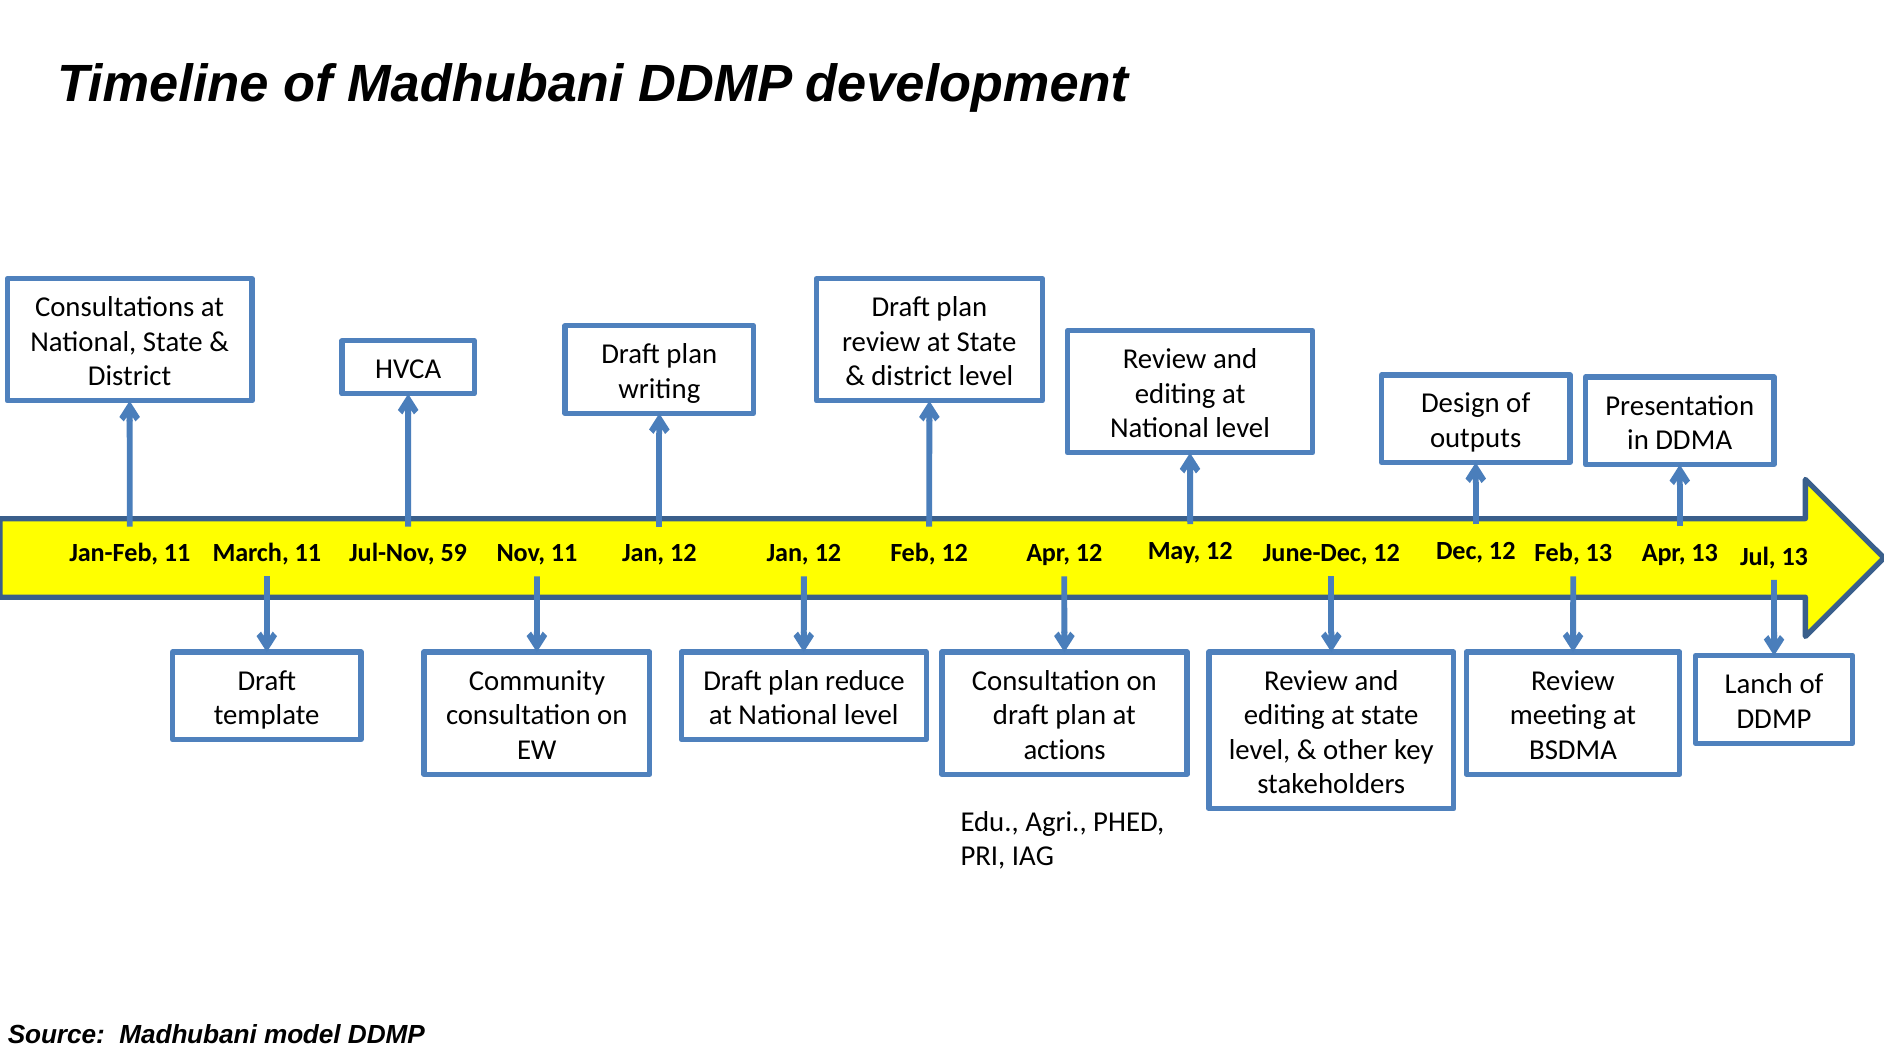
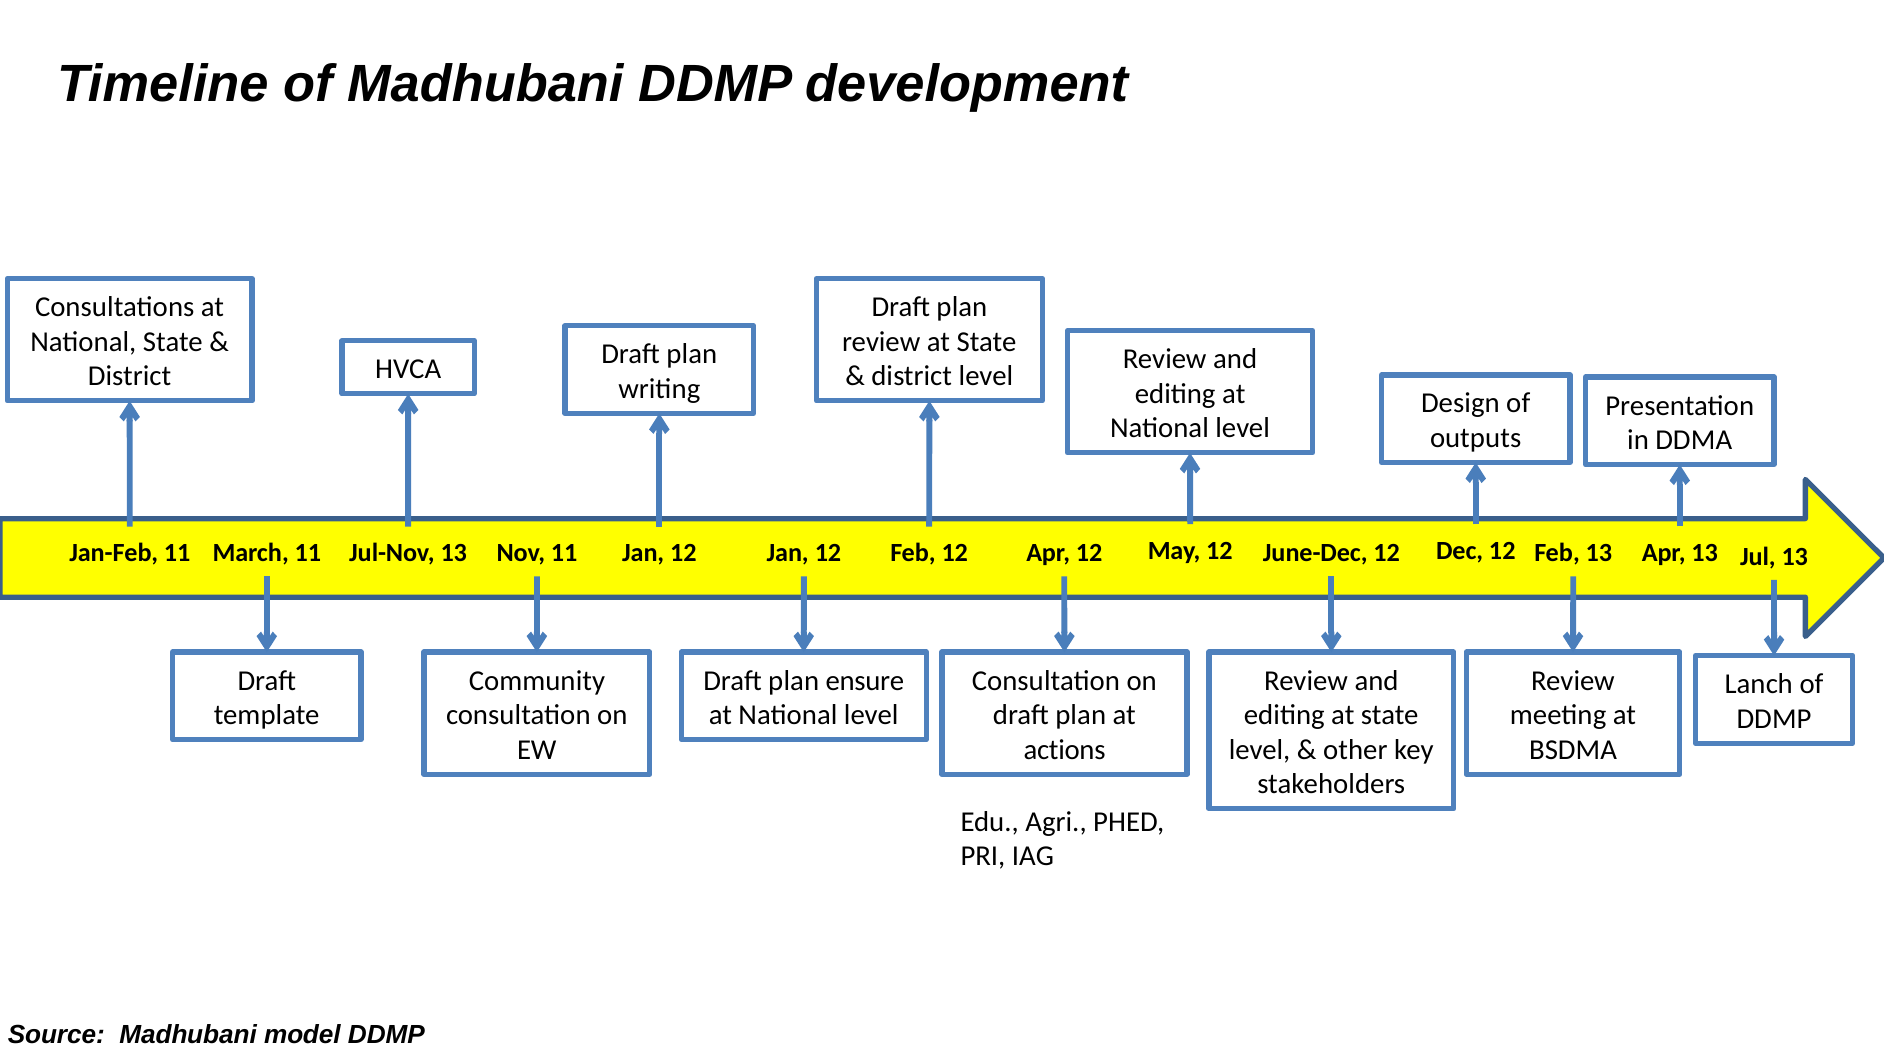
Jul-Nov 59: 59 -> 13 (454, 553)
reduce: reduce -> ensure (865, 680)
